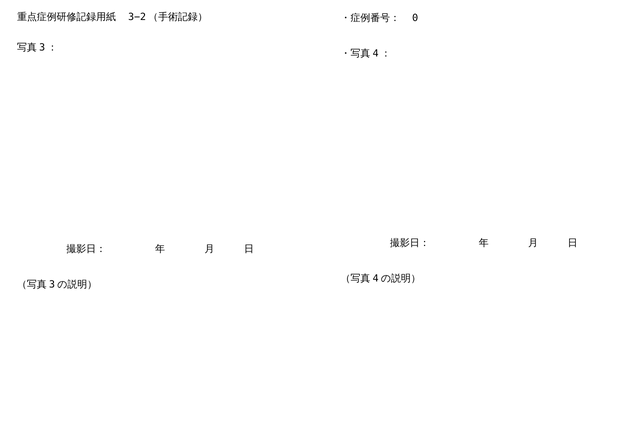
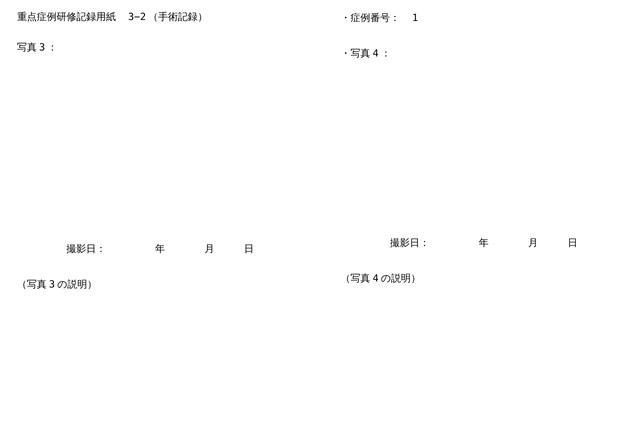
0: 0 -> 1 (415, 18)
